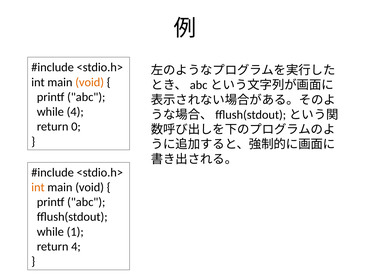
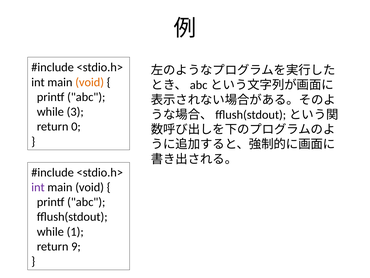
while 4: 4 -> 3 (75, 112)
int colour: orange -> purple (38, 187)
return 4: 4 -> 9 (76, 246)
